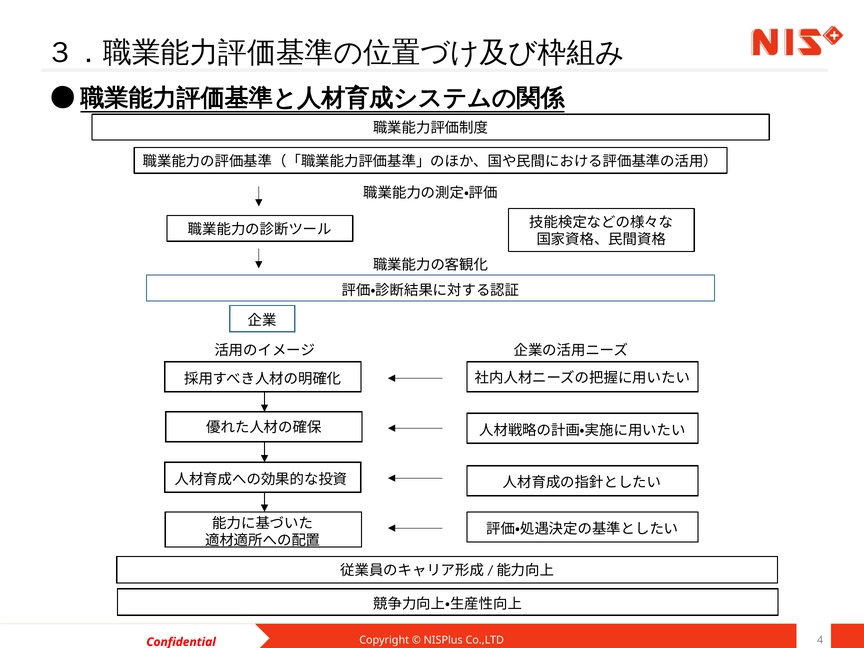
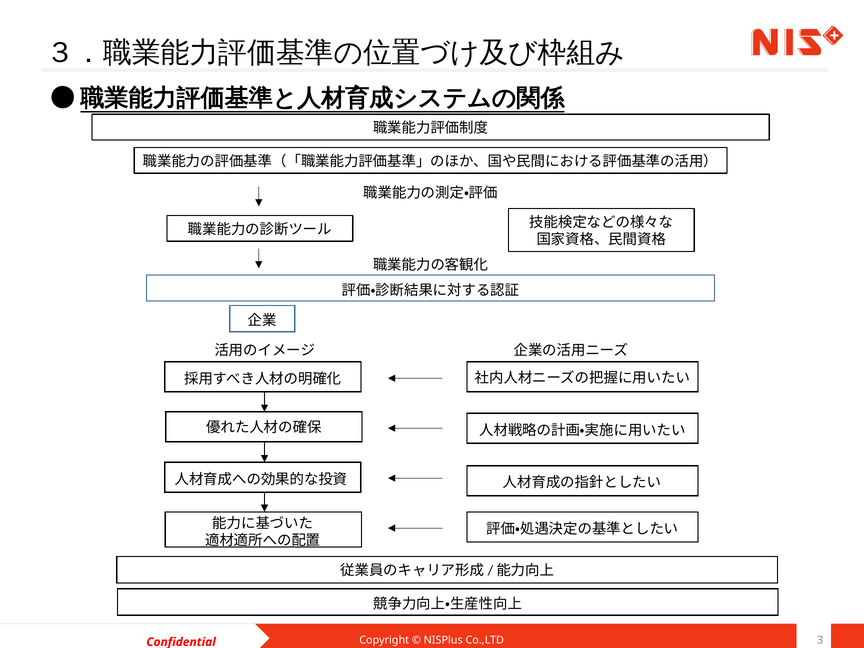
4: 4 -> 3 (820, 640)
